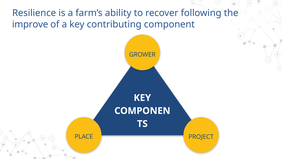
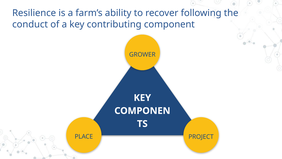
improve: improve -> conduct (30, 24)
